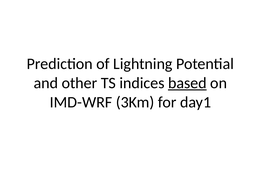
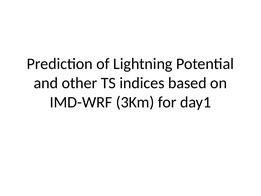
based underline: present -> none (187, 83)
